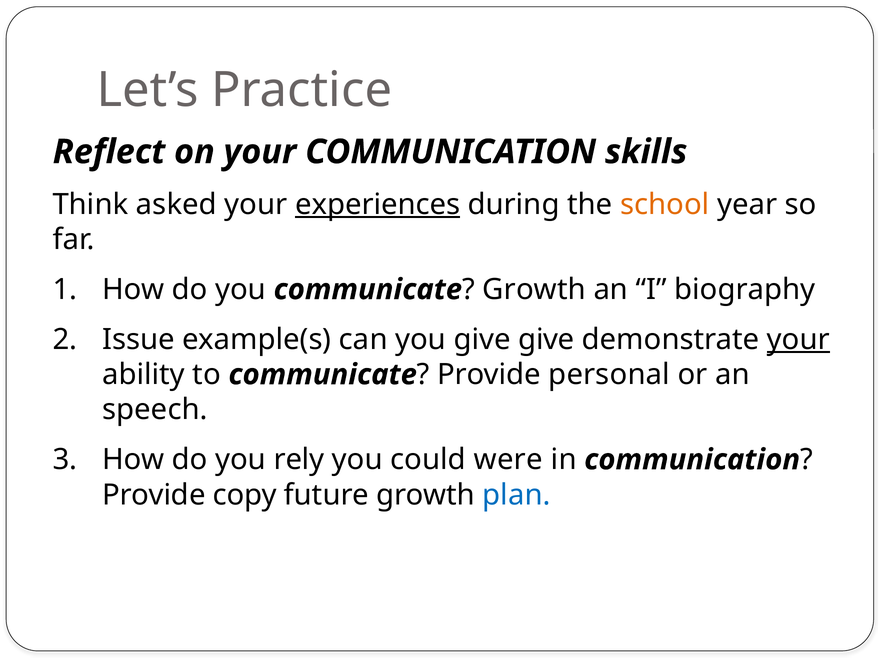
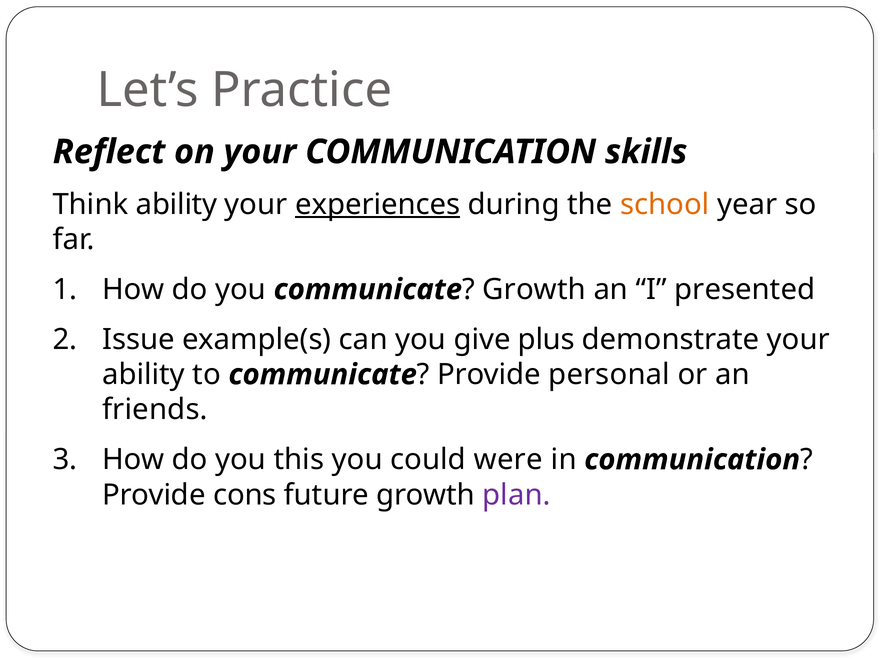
Think asked: asked -> ability (177, 204)
biography: biography -> presented (745, 289)
give give: give -> plus (546, 339)
your underline: present -> none (798, 339)
speech: speech -> friends (155, 410)
rely: rely -> this (299, 460)
copy: copy -> cons (245, 495)
plan colour: blue -> purple (516, 495)
